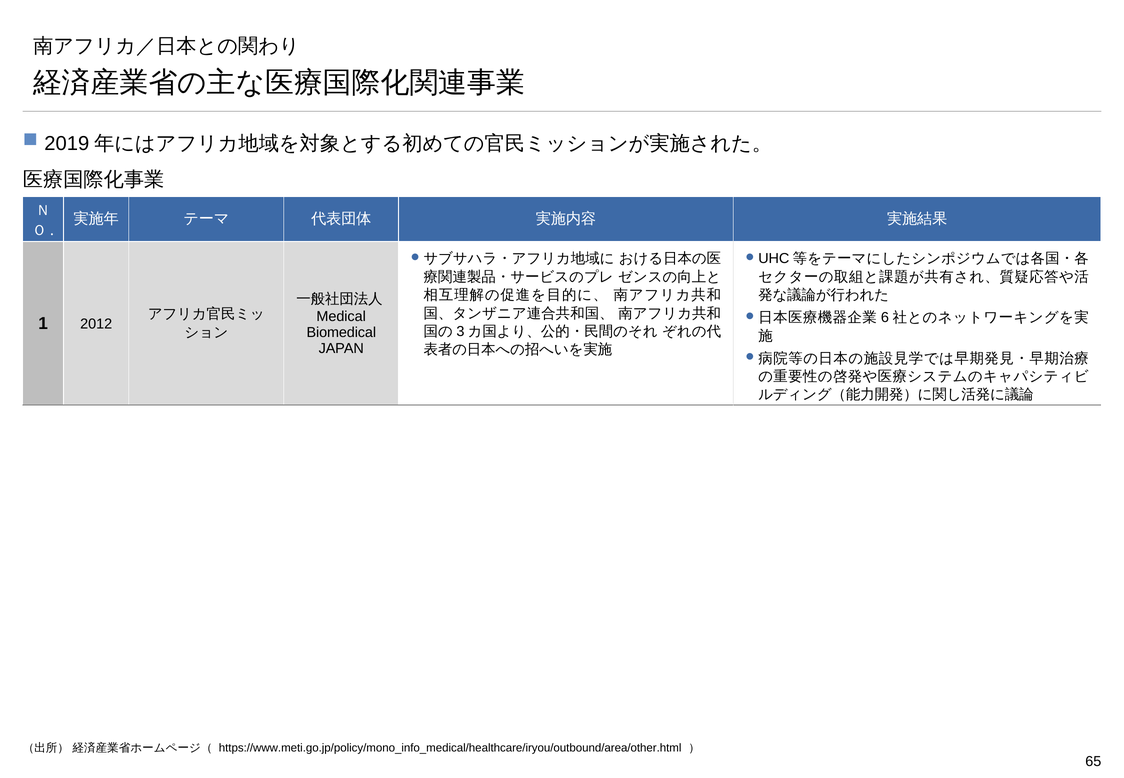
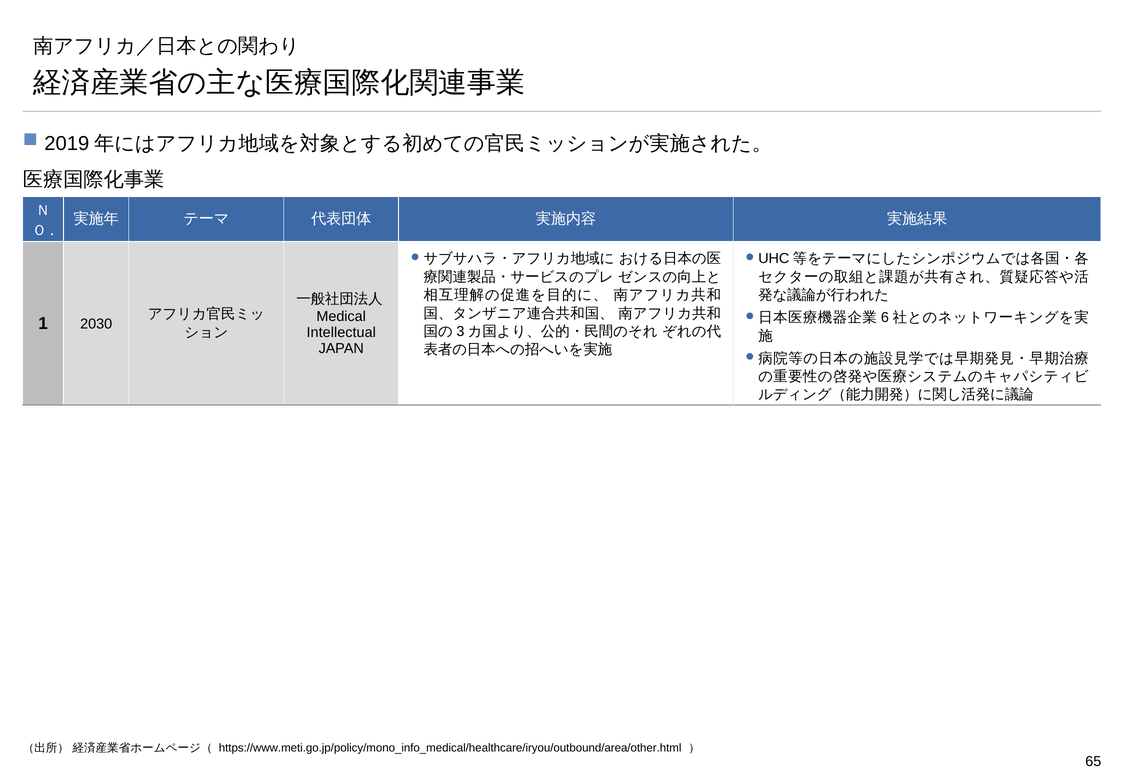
2012: 2012 -> 2030 (96, 324)
Biomedical: Biomedical -> Intellectual (341, 333)
